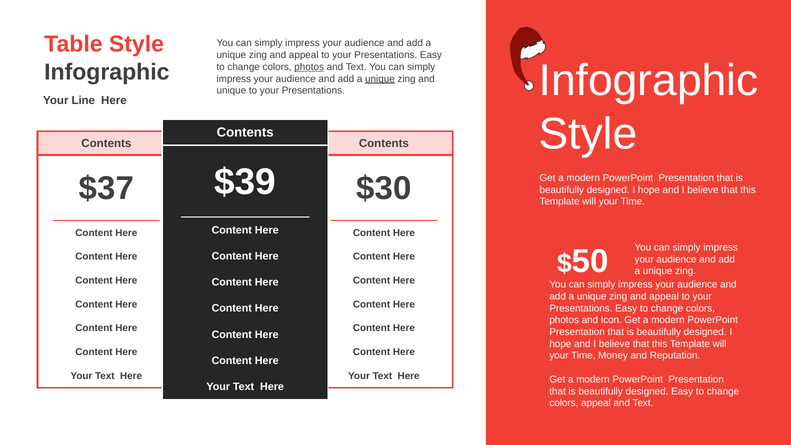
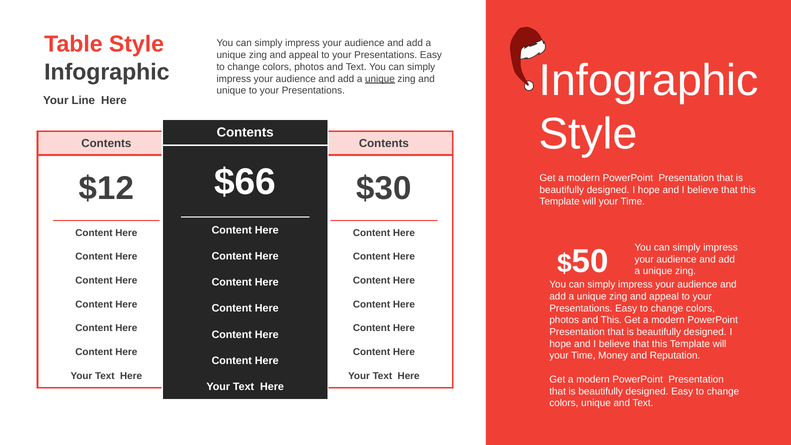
photos underline: present -> none (309, 67)
$39: $39 -> $66 (245, 182)
$37: $37 -> $12 (106, 188)
and Icon: Icon -> This (611, 320)
colors appeal: appeal -> unique (596, 403)
